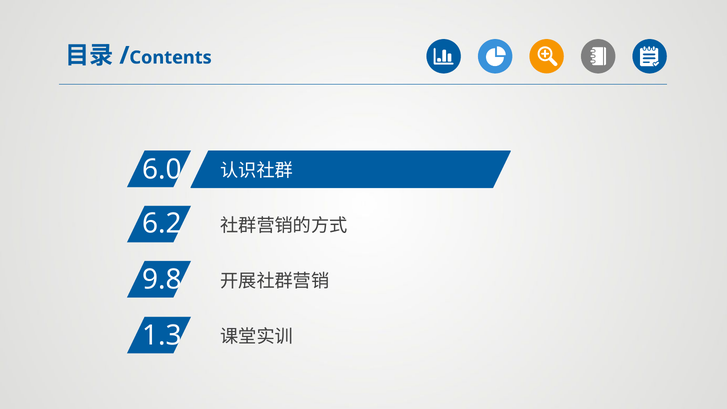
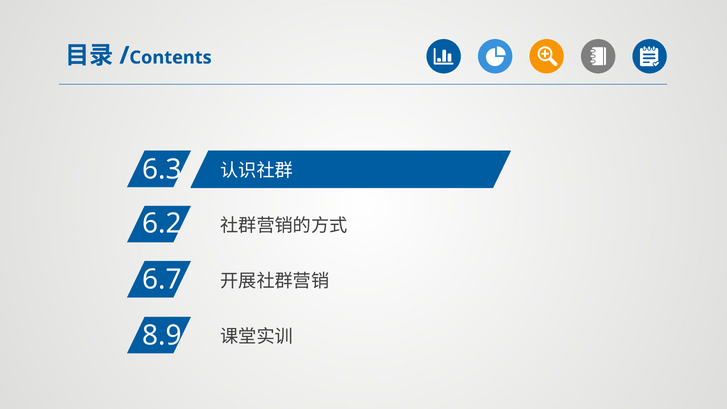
6.0: 6.0 -> 6.3 (162, 170)
9.8: 9.8 -> 6.7 (162, 279)
1.3: 1.3 -> 8.9 (162, 335)
